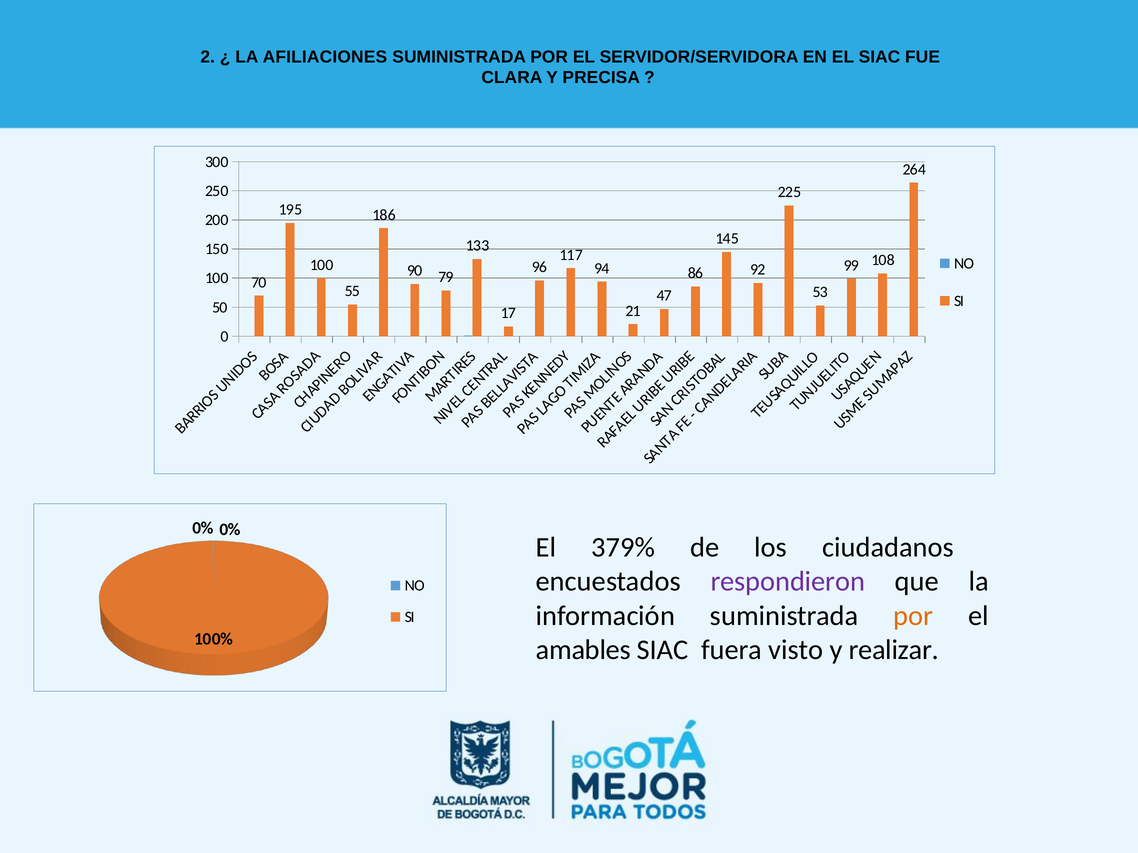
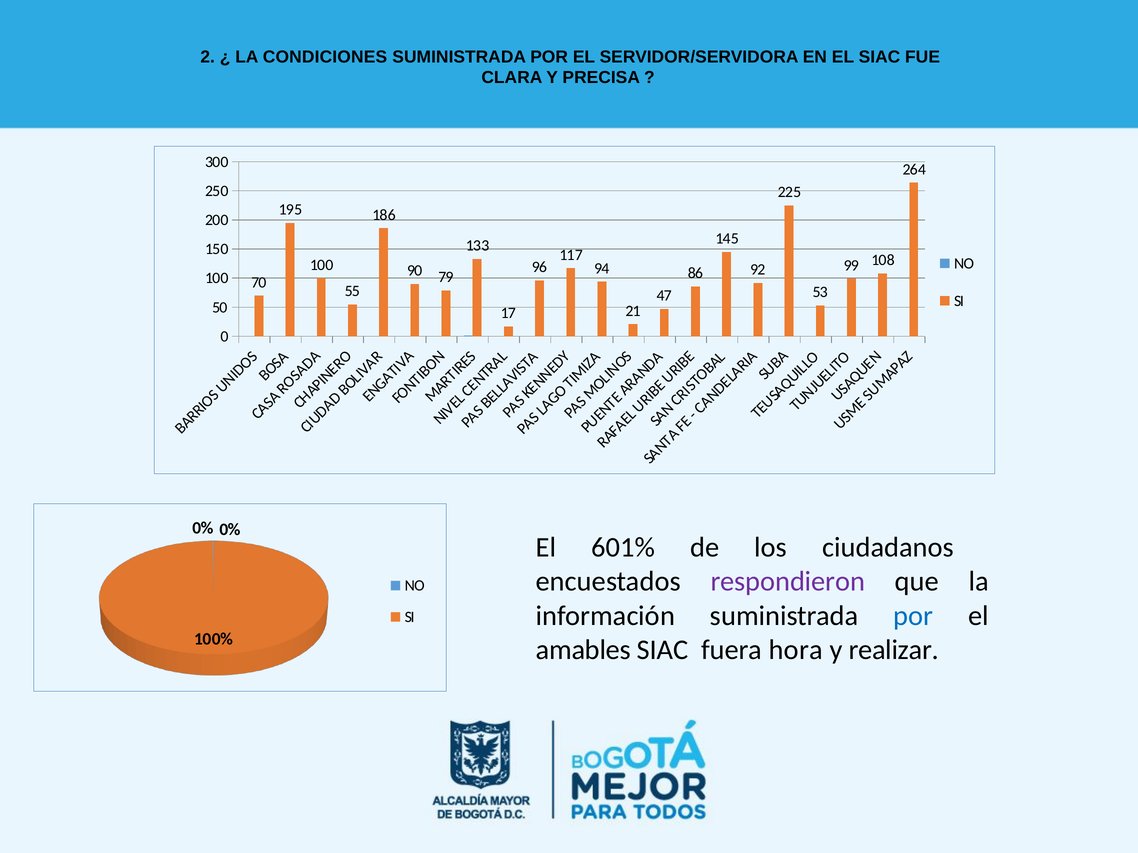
AFILIACIONES: AFILIACIONES -> CONDICIONES (325, 57)
379%: 379% -> 601% (623, 548)
por colour: orange -> blue (913, 616)
visto: visto -> hora (796, 650)
